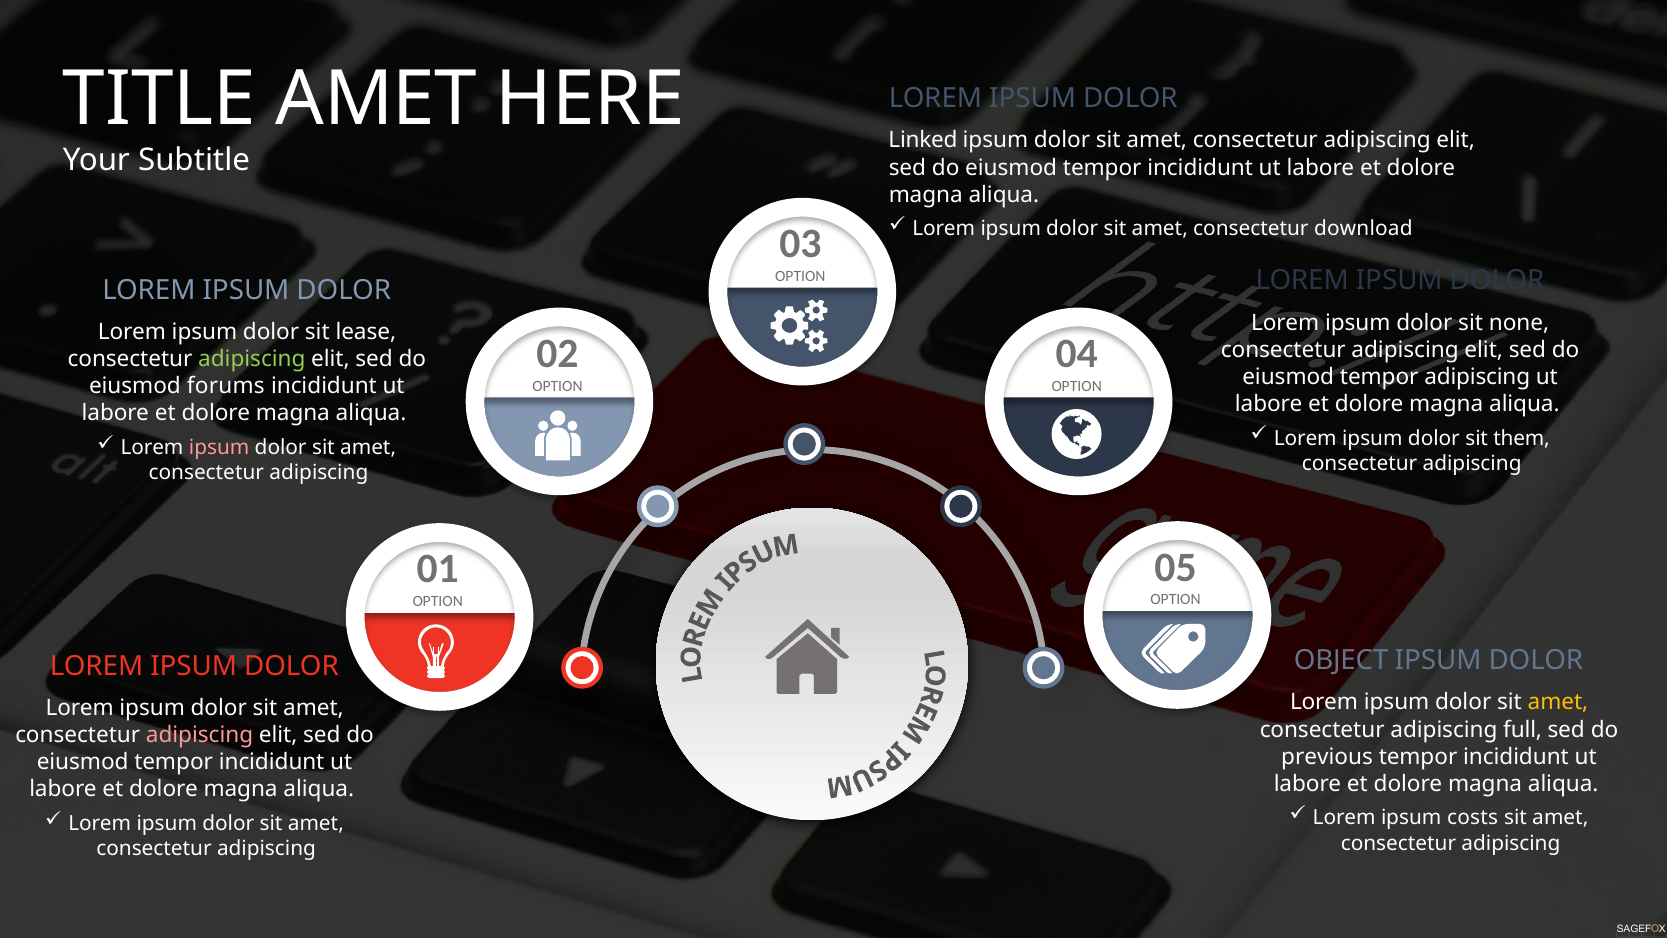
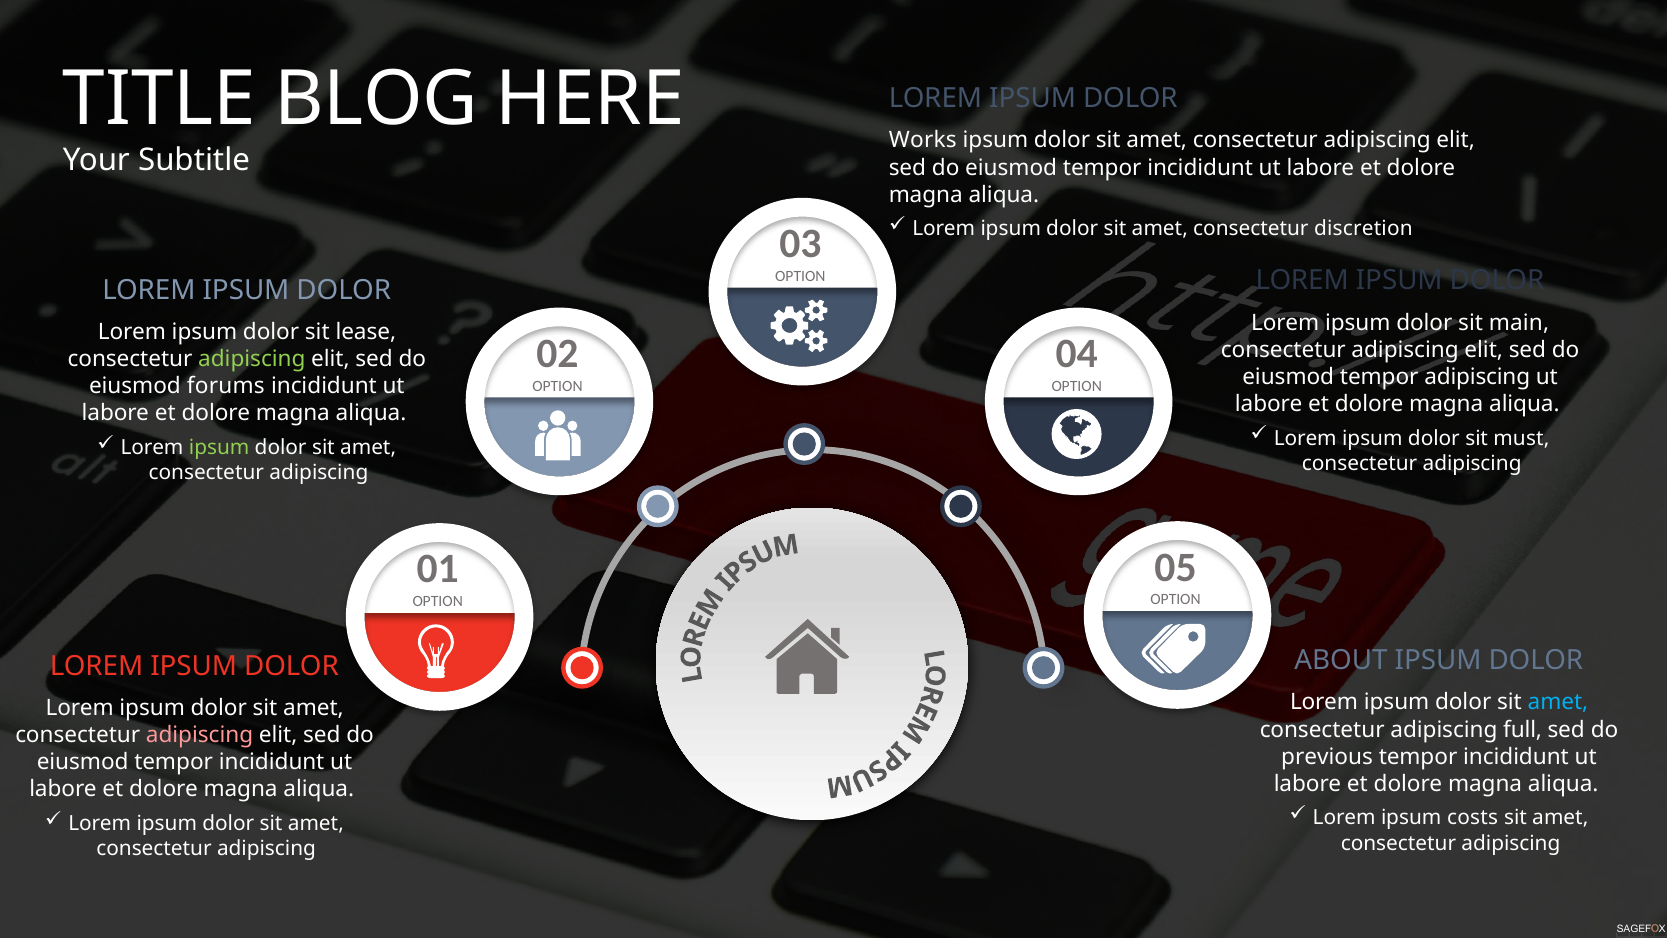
TITLE AMET: AMET -> BLOG (376, 99)
Linked: Linked -> Works (923, 140)
download: download -> discretion (1363, 229)
none: none -> main (1519, 323)
them: them -> must (1521, 438)
ipsum colour: pink -> light green (219, 448)
OBJECT: OBJECT -> ABOUT (1341, 660)
amet colour: yellow -> light blue (1558, 702)
